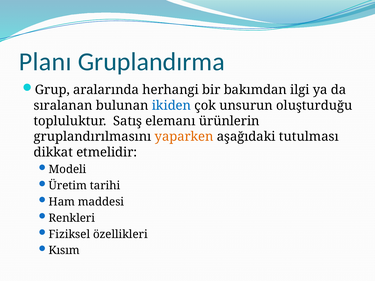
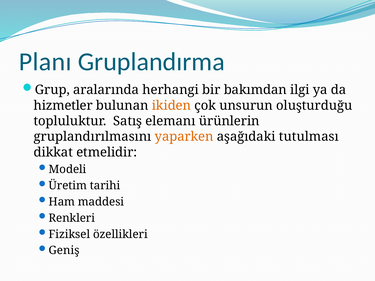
sıralanan: sıralanan -> hizmetler (63, 106)
ikiden colour: blue -> orange (171, 106)
Kısım: Kısım -> Geniş (64, 251)
